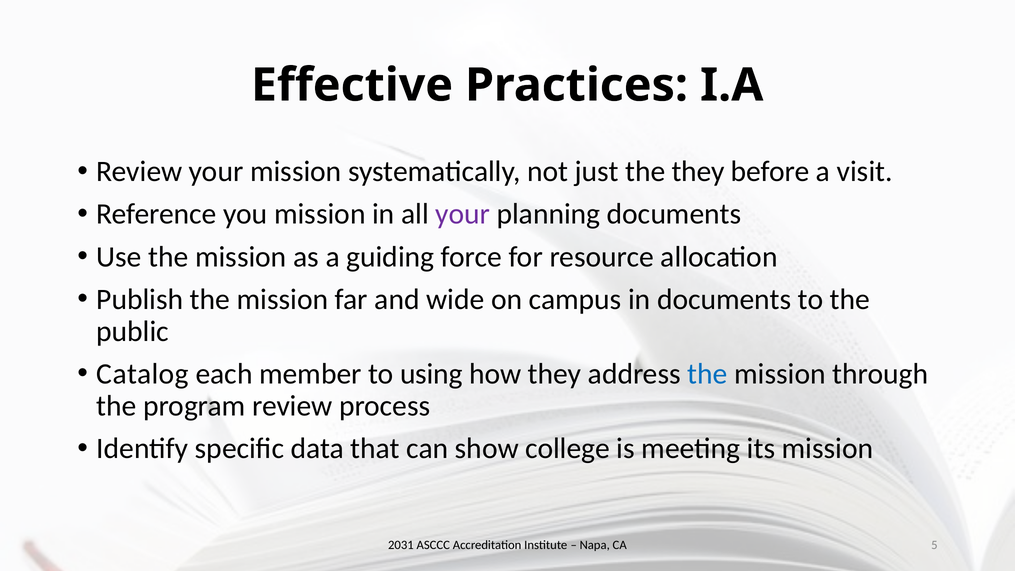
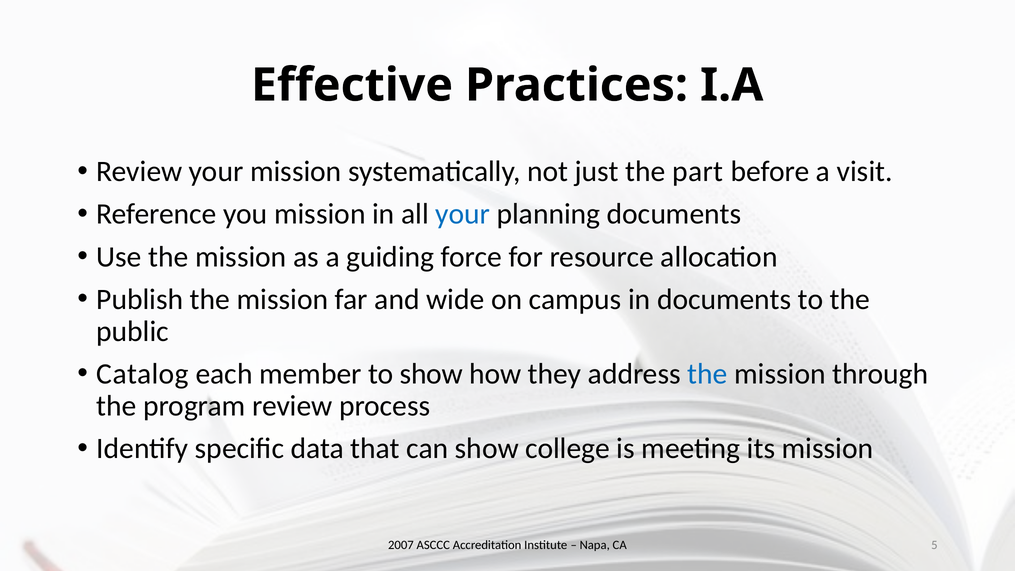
the they: they -> part (698, 172)
your colour: purple -> blue (463, 214)
to using: using -> show (431, 374)
2031: 2031 -> 2007 (401, 545)
